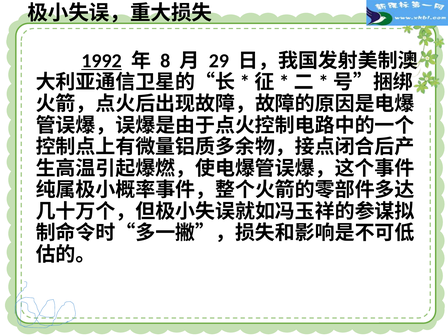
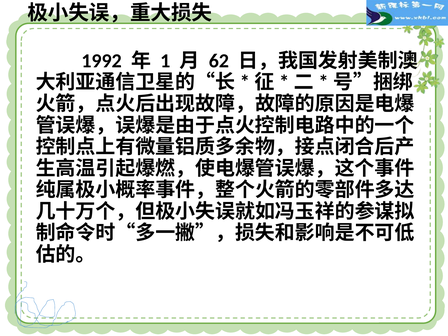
1992 underline: present -> none (102, 61)
8: 8 -> 1 (165, 61)
29: 29 -> 62 (219, 61)
